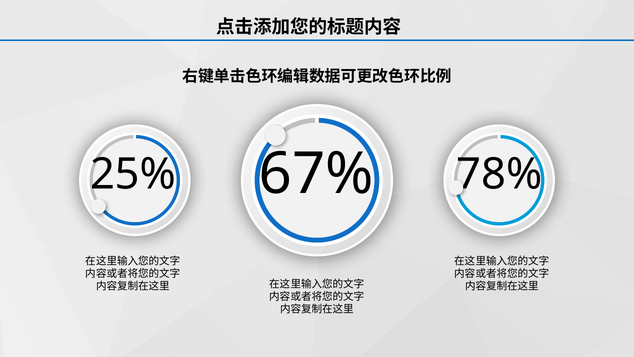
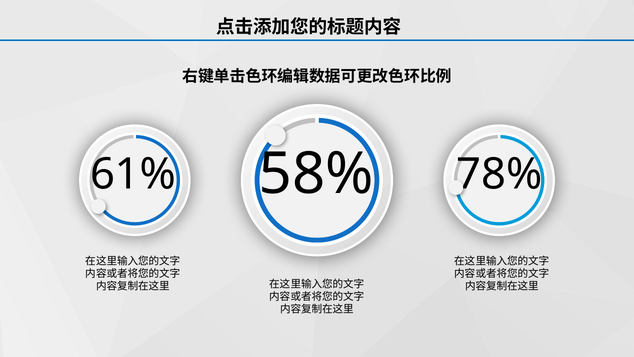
67%: 67% -> 58% (316, 174)
25%: 25% -> 61% (133, 174)
